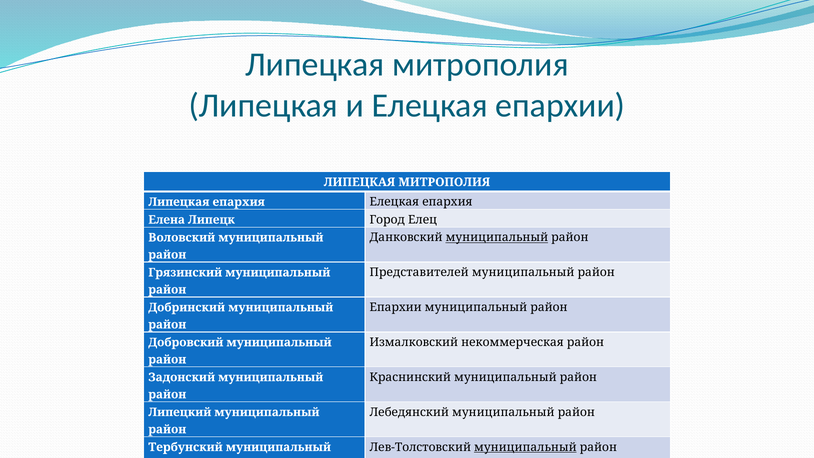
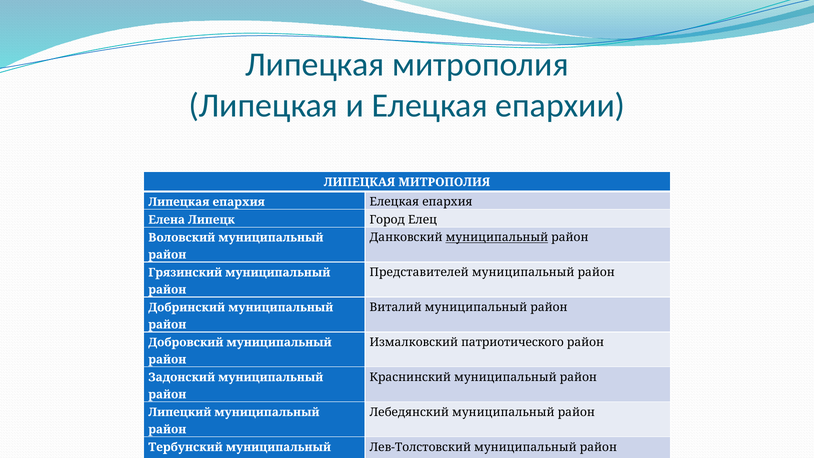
Епархии: Епархии -> Виталий (396, 307)
некоммерческая: некоммерческая -> патриотического (512, 342)
муниципальный underline: present -> none (525, 447)
